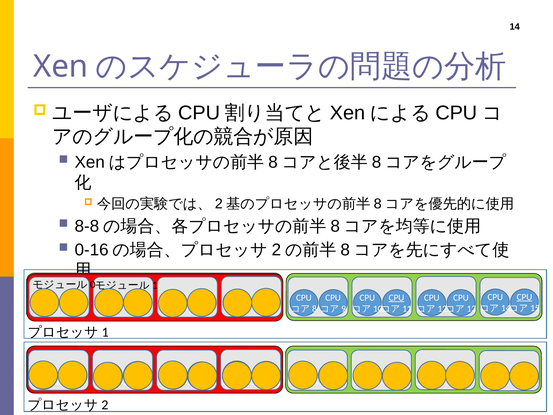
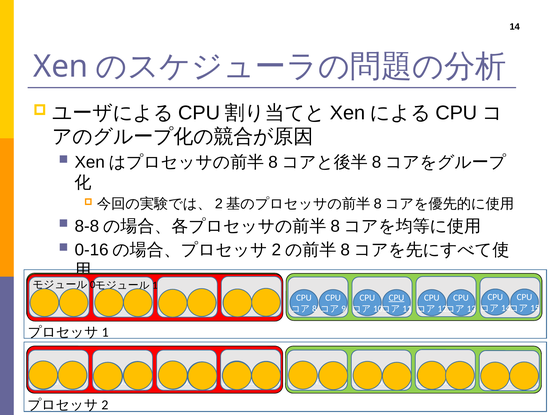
CPU underline: present -> none (524, 297)
